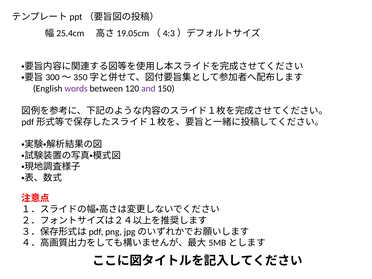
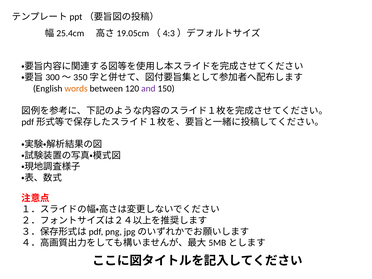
words colour: purple -> orange (76, 89)
